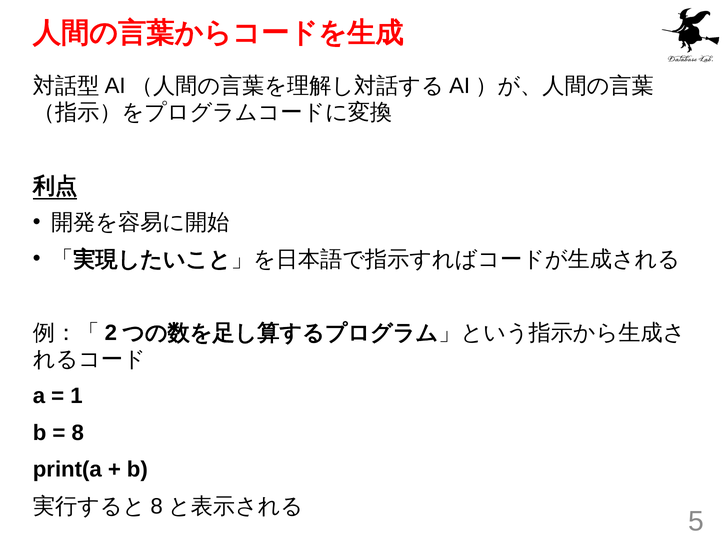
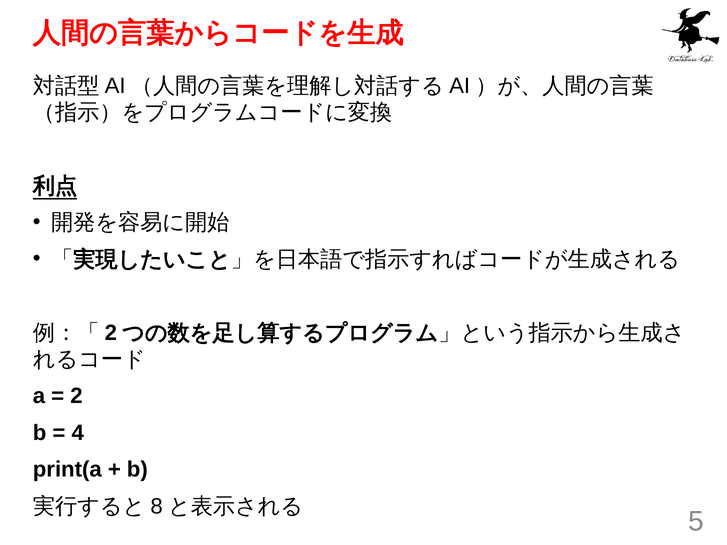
1: 1 -> 2 (77, 396)
8: 8 -> 4 (78, 433)
